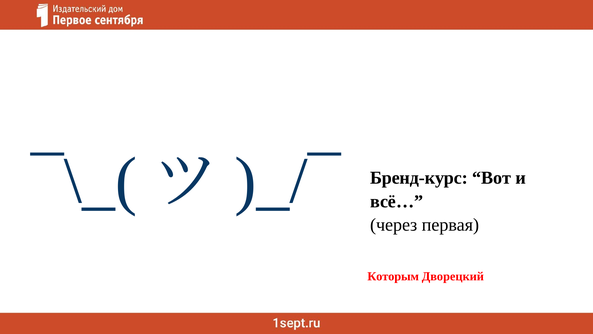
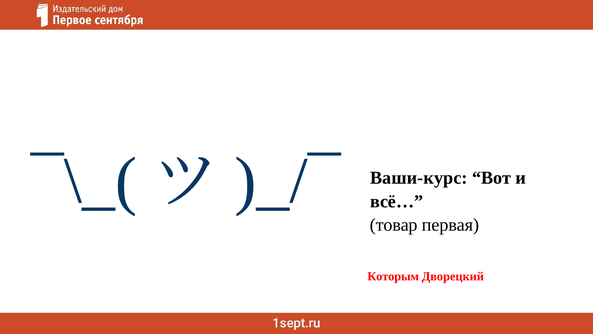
Бренд-курс: Бренд-курс -> Ваши-курс (419, 178)
через: через -> товар (394, 225)
